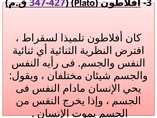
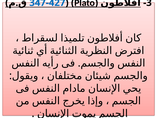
347-427 colour: purple -> blue (47, 3)
